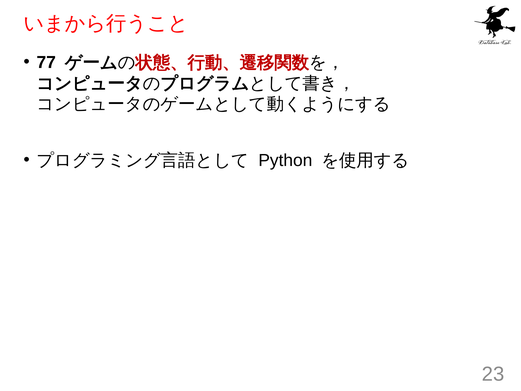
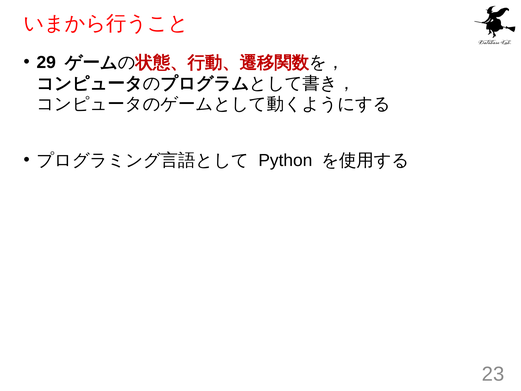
77: 77 -> 29 (46, 62)
